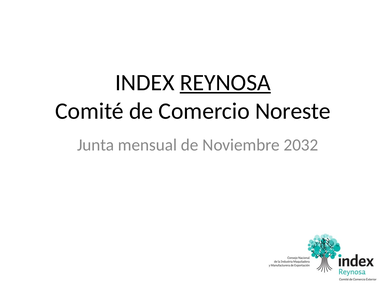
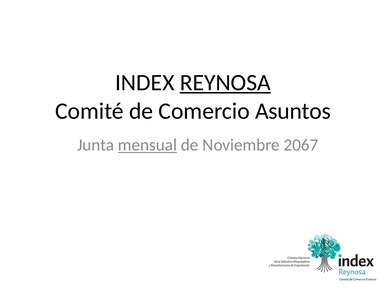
Noreste: Noreste -> Asuntos (293, 111)
mensual underline: none -> present (148, 145)
2032: 2032 -> 2067 (301, 145)
